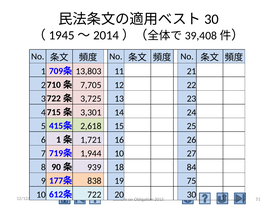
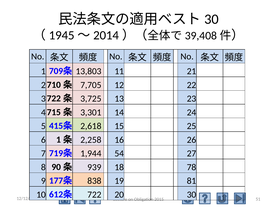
1,721: 1,721 -> 2,258 (91, 140)
1,944 10: 10 -> 54 (119, 153)
84: 84 -> 78 (191, 167)
75: 75 -> 81 (191, 181)
